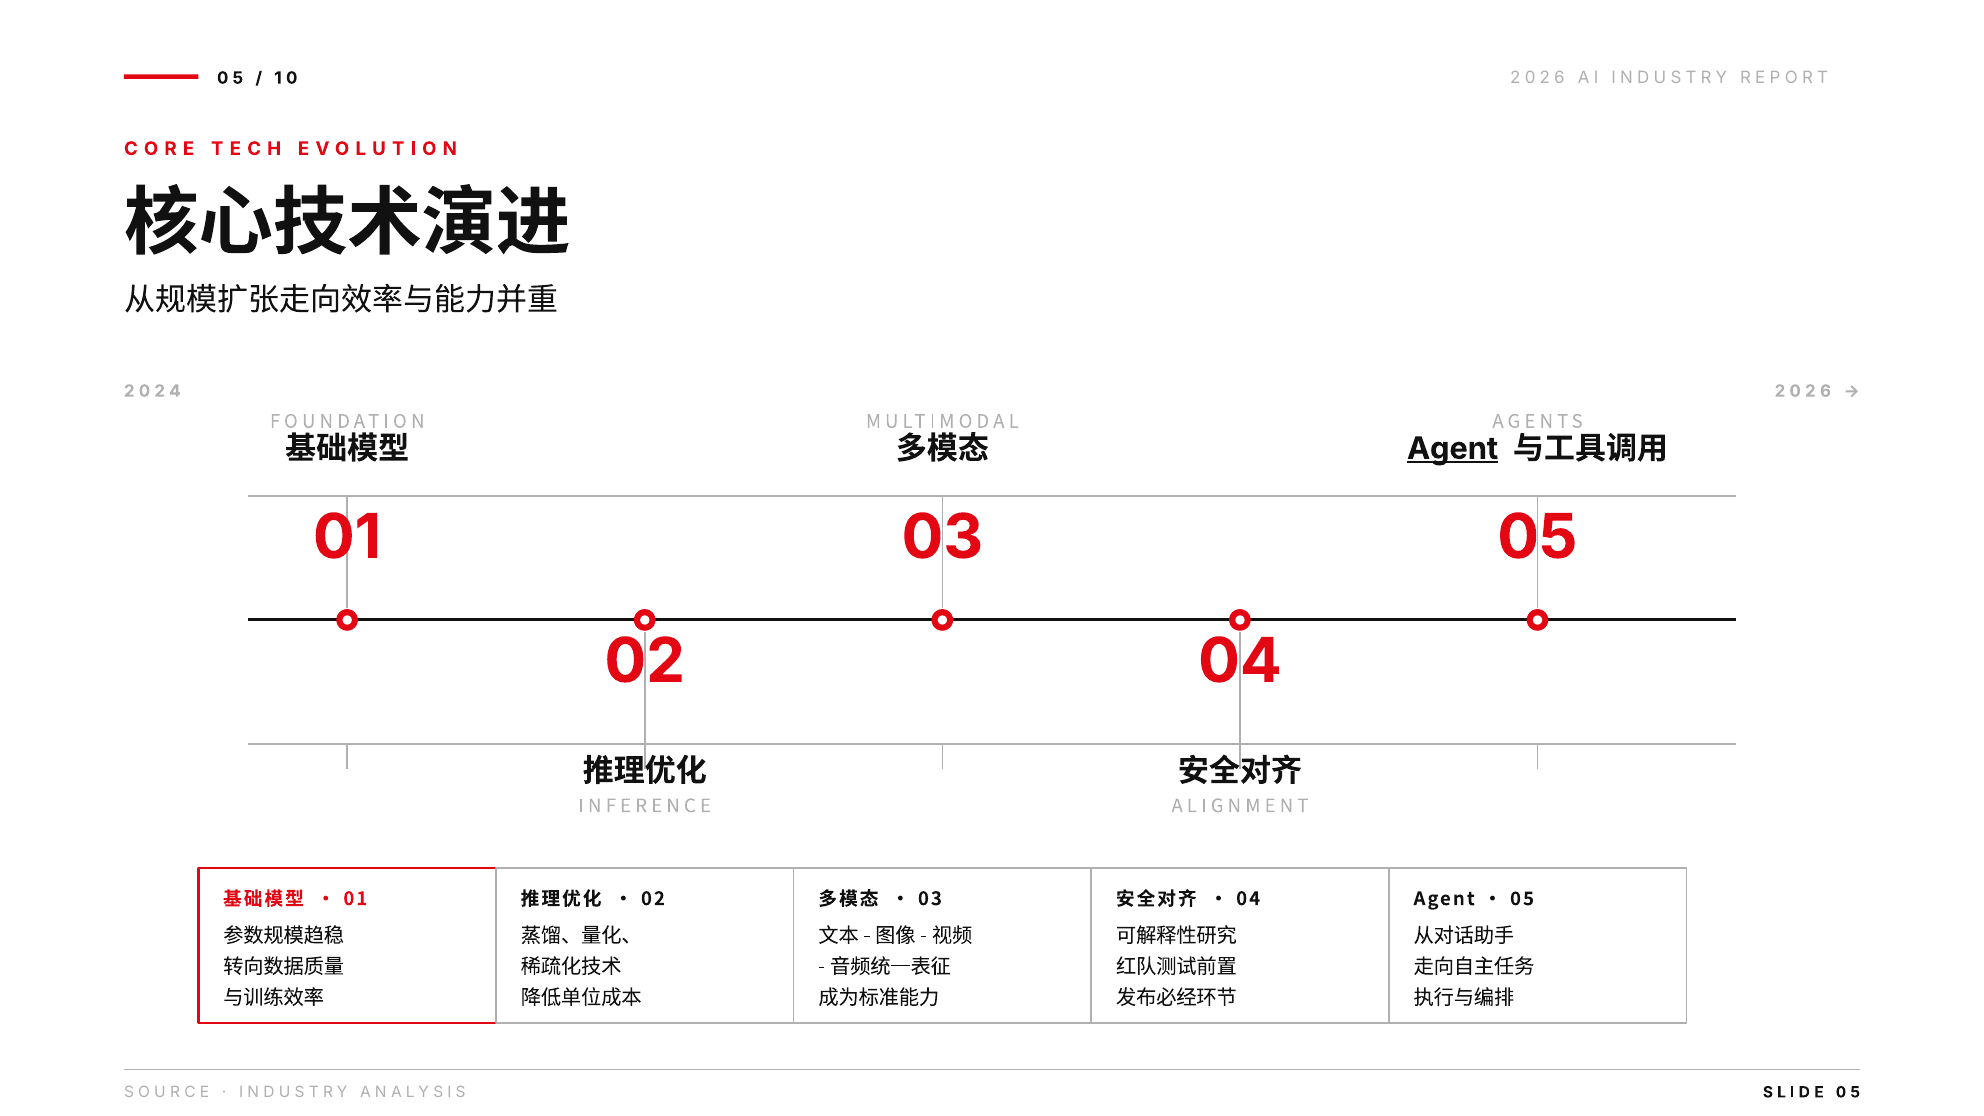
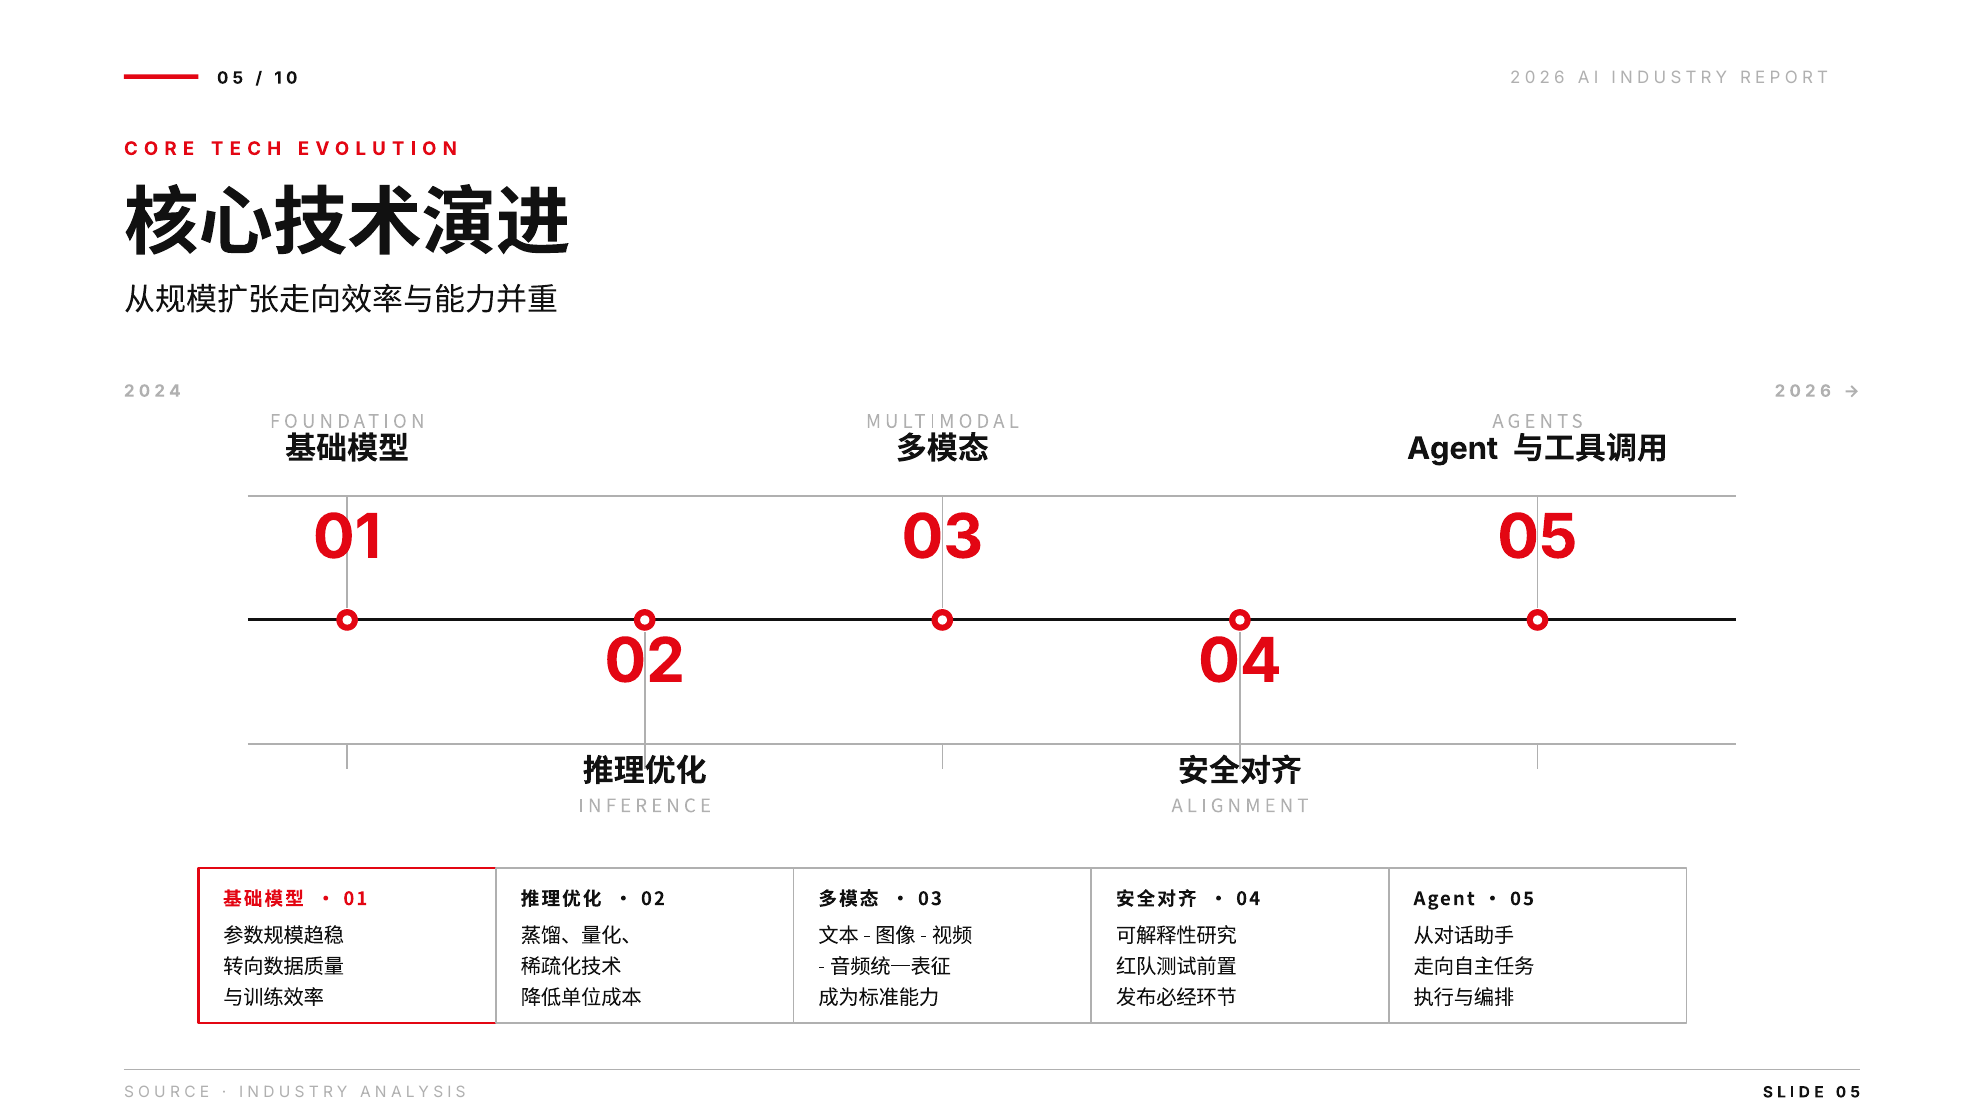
Agent underline: present -> none (1453, 449)
